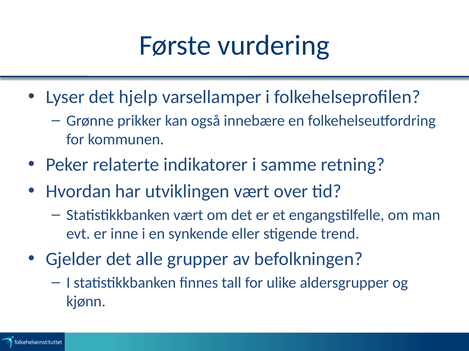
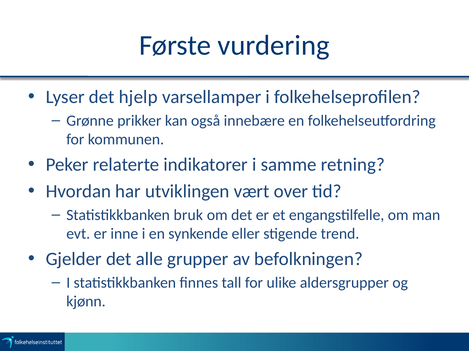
Statistikkbanken vært: vært -> bruk (188, 216)
